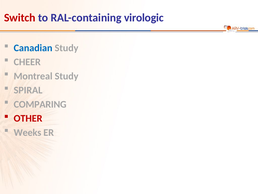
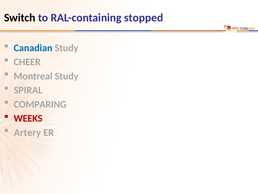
Switch colour: red -> black (20, 18)
virologic: virologic -> stopped (144, 18)
OTHER: OTHER -> WEEKS (28, 118)
Weeks: Weeks -> Artery (27, 132)
